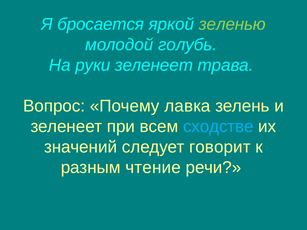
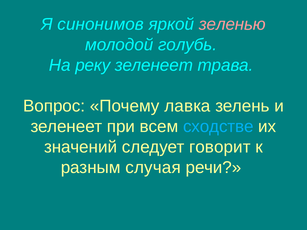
бросается: бросается -> синонимов (101, 24)
зеленью colour: light green -> pink (232, 24)
руки: руки -> реку (93, 65)
чтение: чтение -> случая (153, 168)
